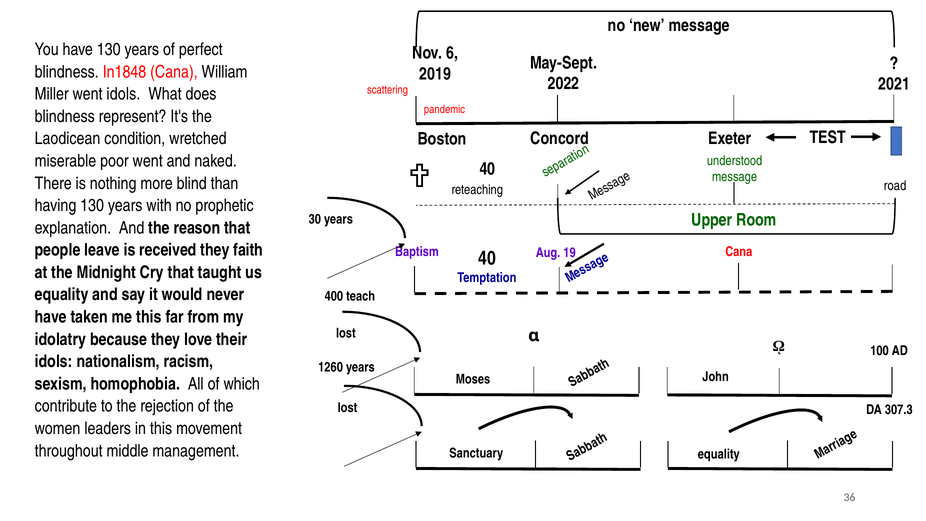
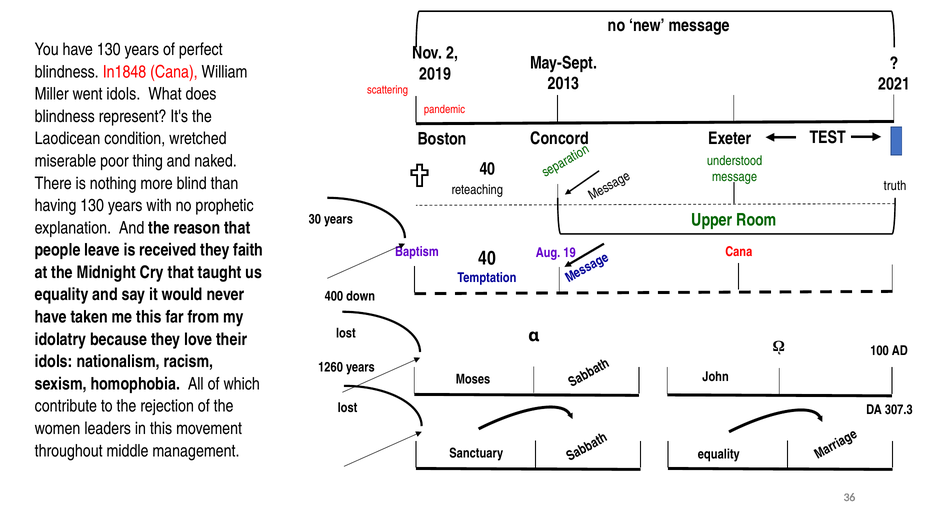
6: 6 -> 2 (452, 53)
2022: 2022 -> 2013 (564, 84)
poor went: went -> thing (148, 161)
road: road -> truth (895, 186)
teach: teach -> down (361, 296)
